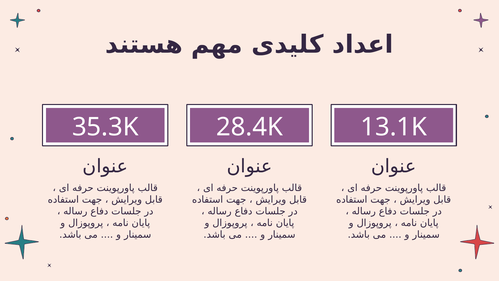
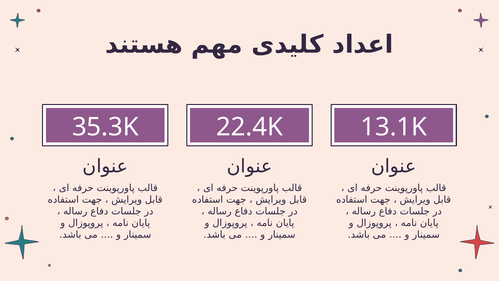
28.4K: 28.4K -> 22.4K (250, 127)
